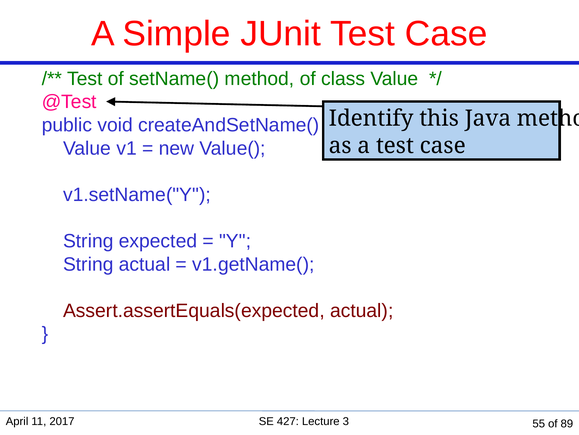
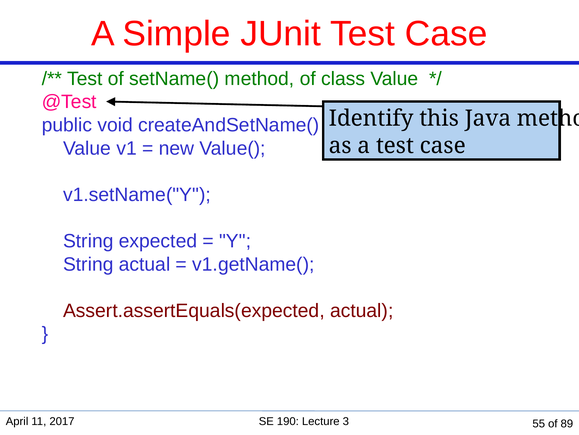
427: 427 -> 190 (288, 421)
